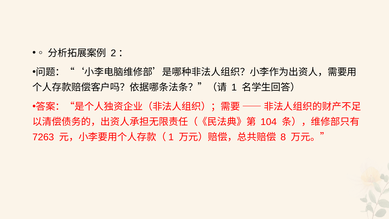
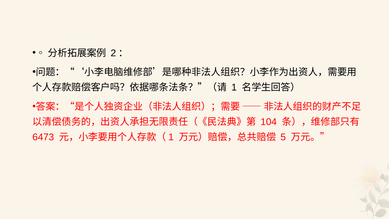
7263: 7263 -> 6473 (43, 137)
8: 8 -> 5 (283, 137)
